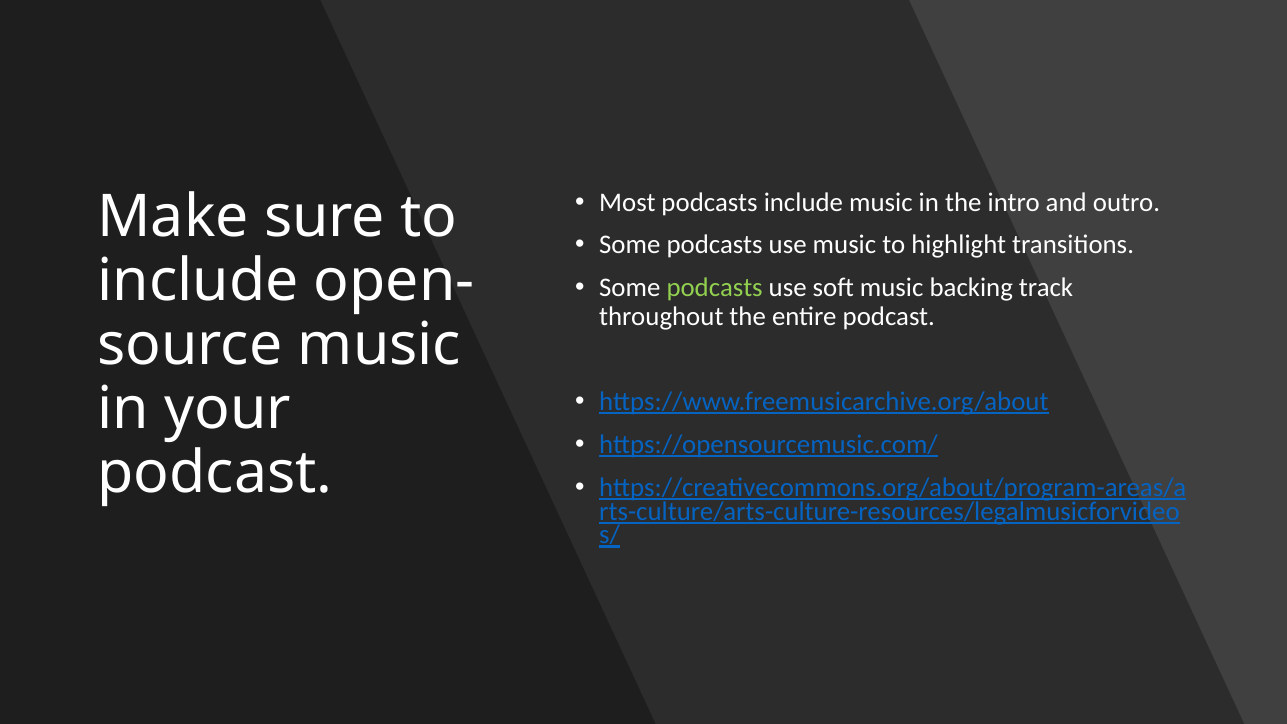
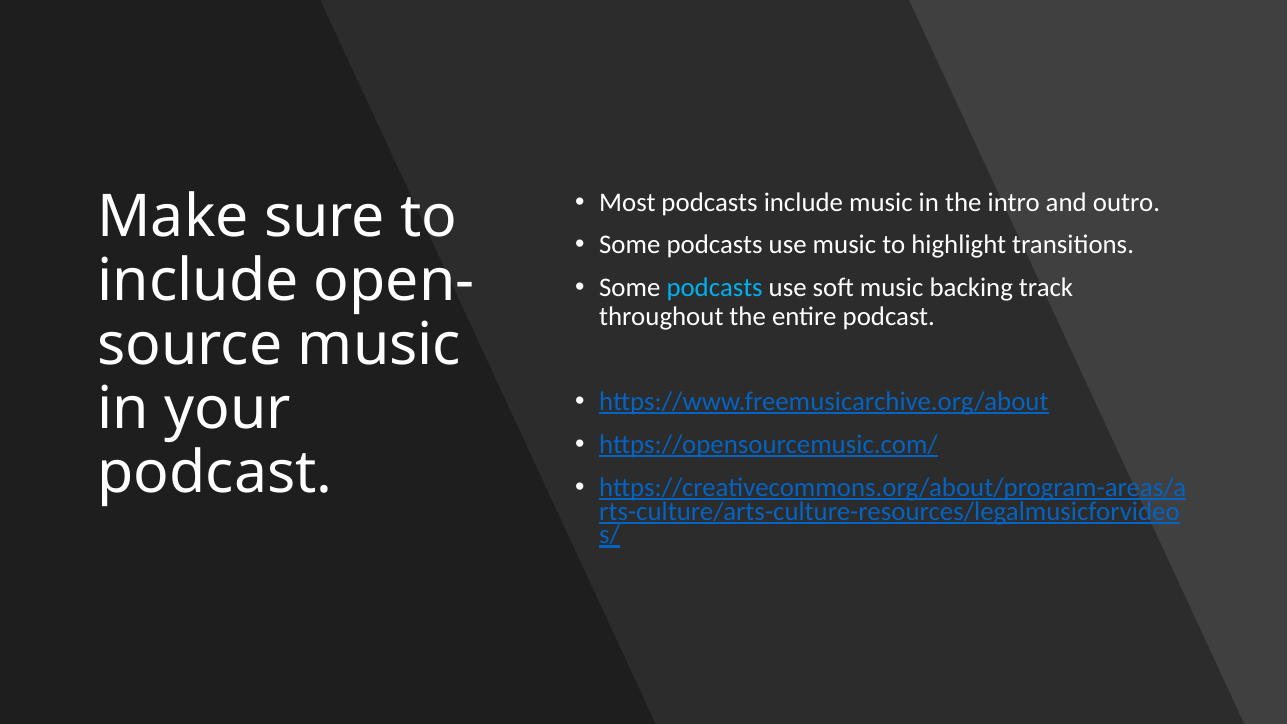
podcasts colour: light green -> light blue (715, 287)
